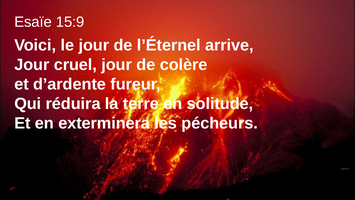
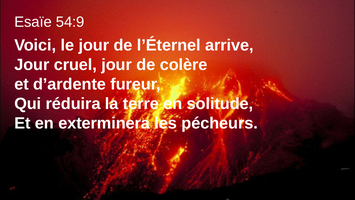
15:9: 15:9 -> 54:9 (70, 22)
